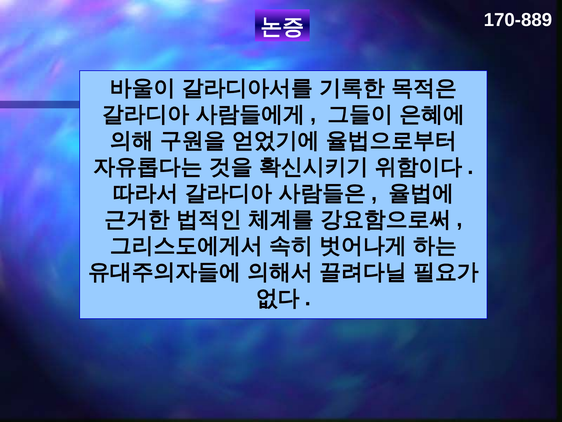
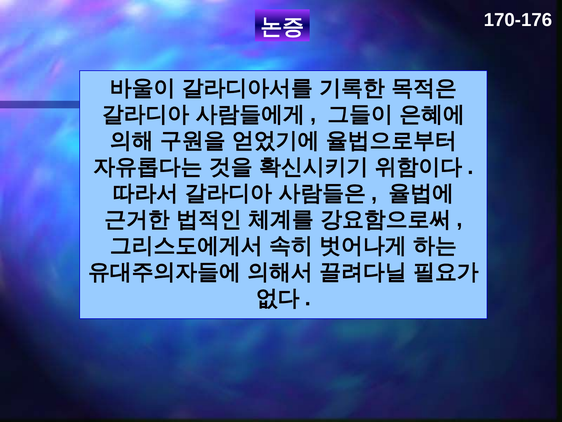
170-889: 170-889 -> 170-176 (518, 20)
